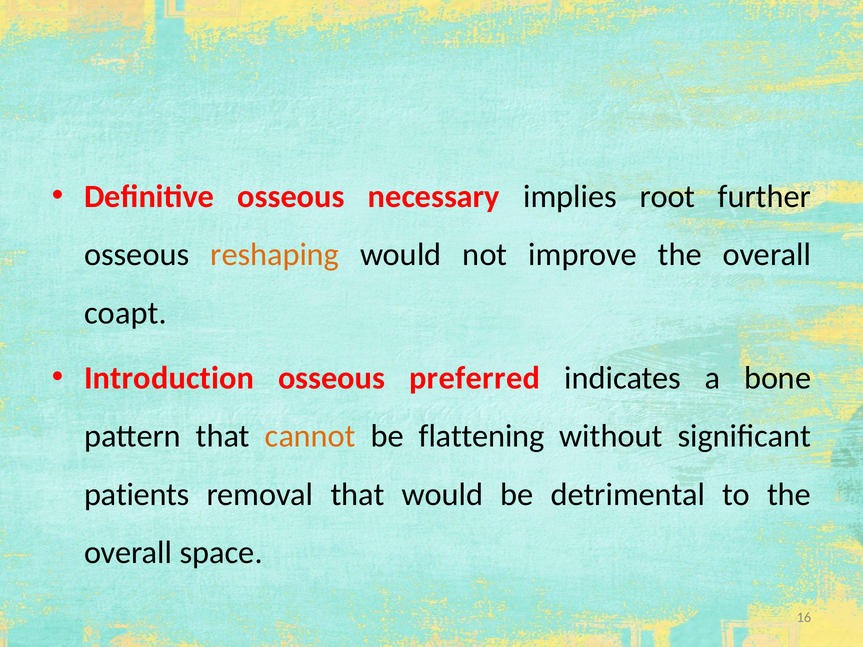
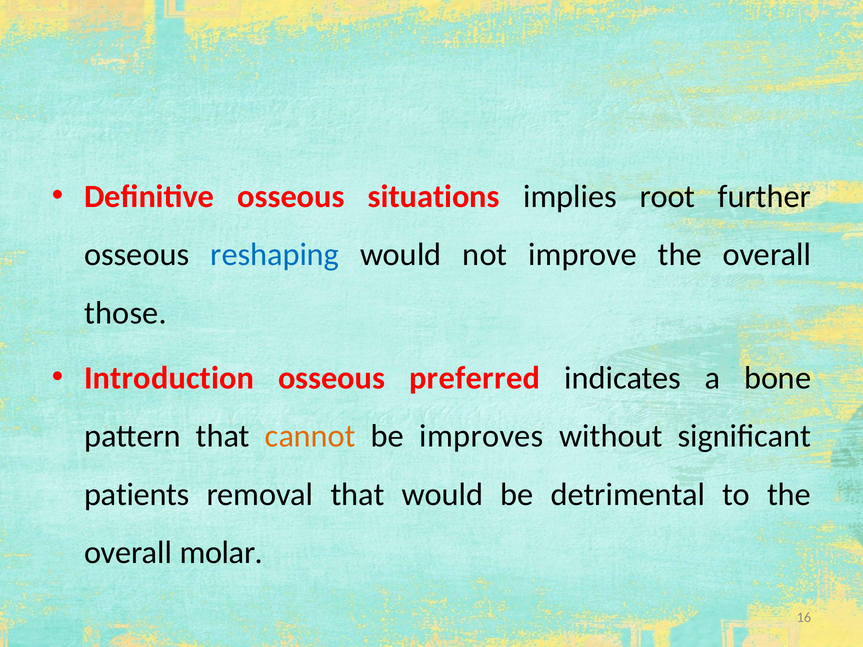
necessary: necessary -> situations (434, 196)
reshaping colour: orange -> blue (275, 255)
coapt: coapt -> those (126, 313)
flattening: flattening -> improves (481, 436)
space: space -> molar (221, 553)
